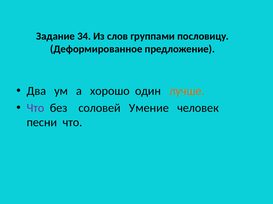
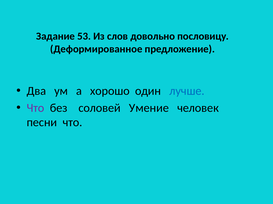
34: 34 -> 53 (84, 36)
группами: группами -> довольно (153, 36)
лучше colour: orange -> blue (187, 91)
